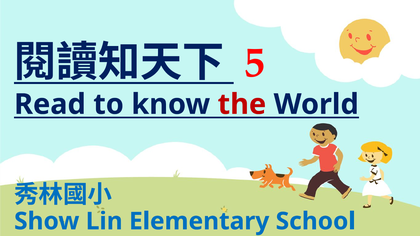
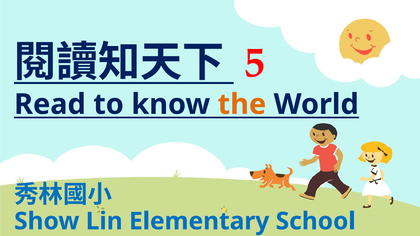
the colour: red -> orange (242, 104)
